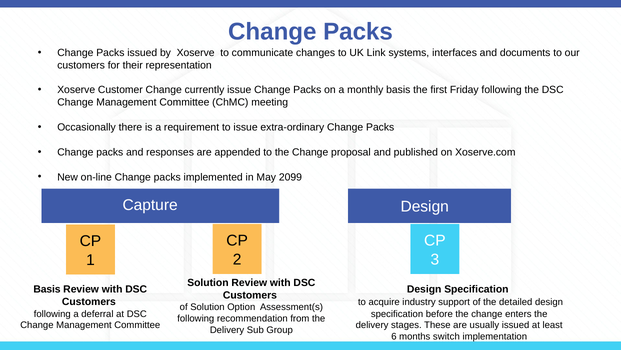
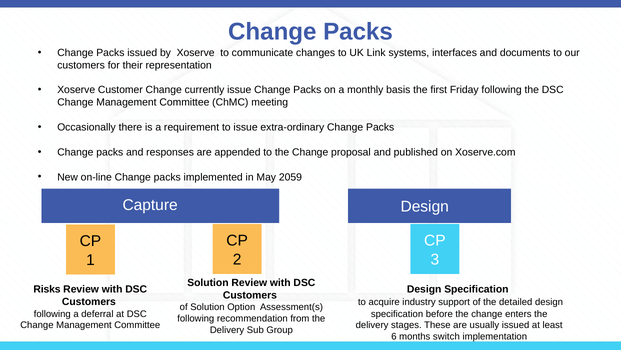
2099: 2099 -> 2059 (290, 177)
Basis: Basis -> Risks (47, 289)
